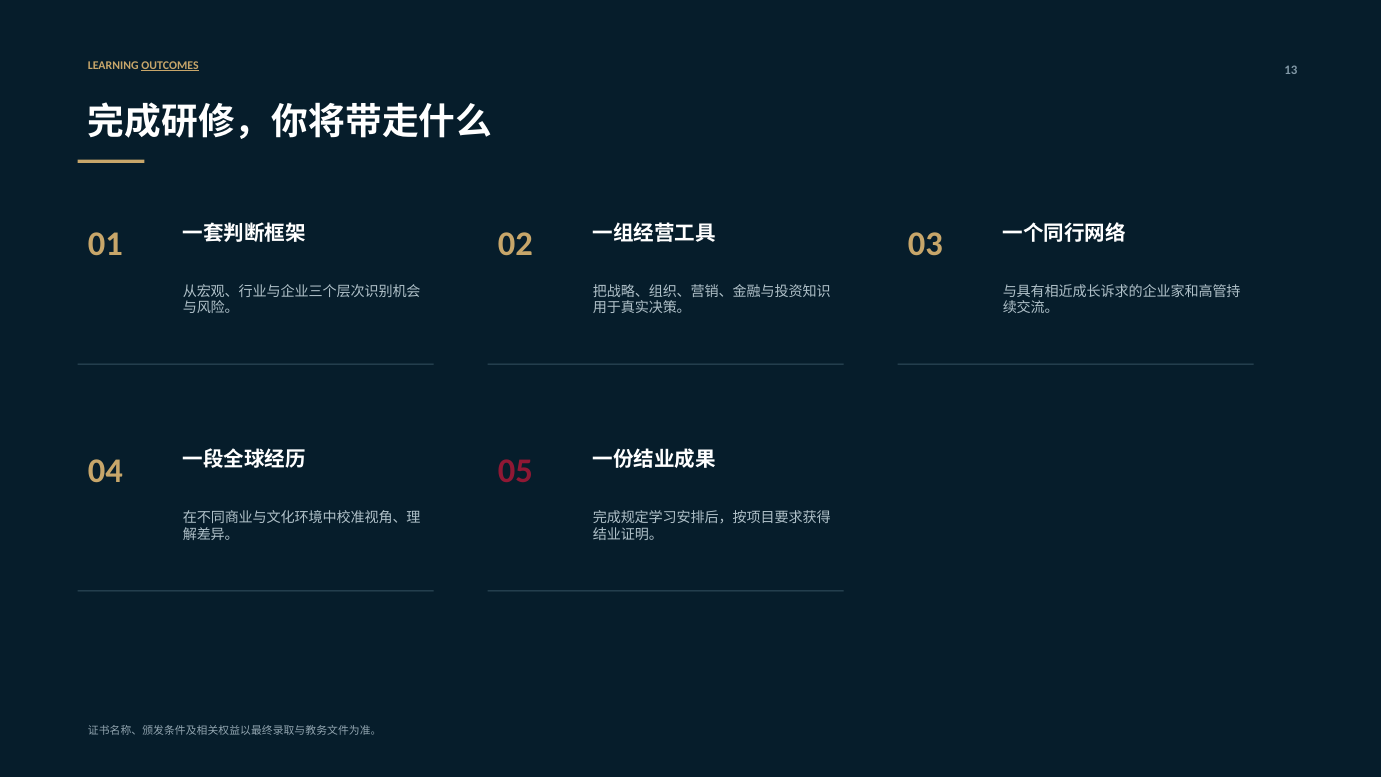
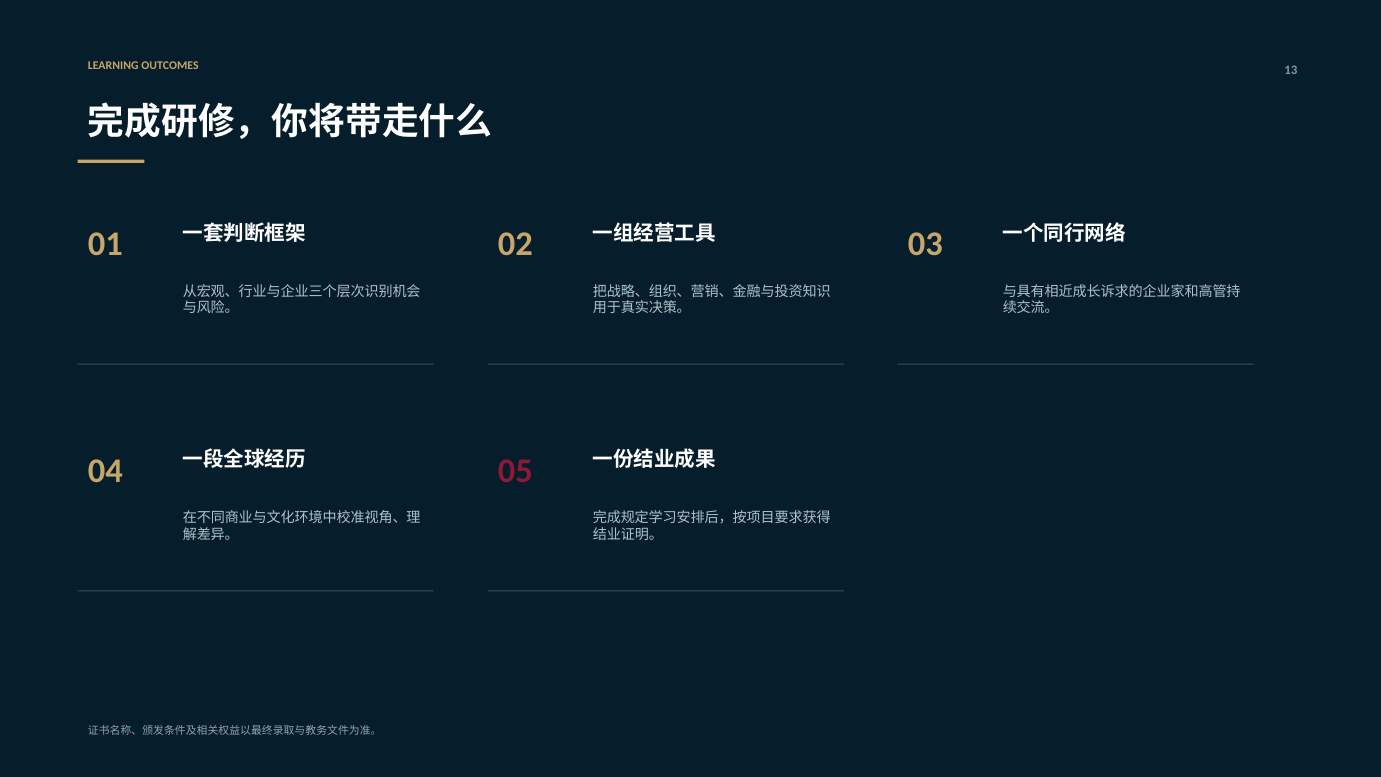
OUTCOMES underline: present -> none (170, 66)
